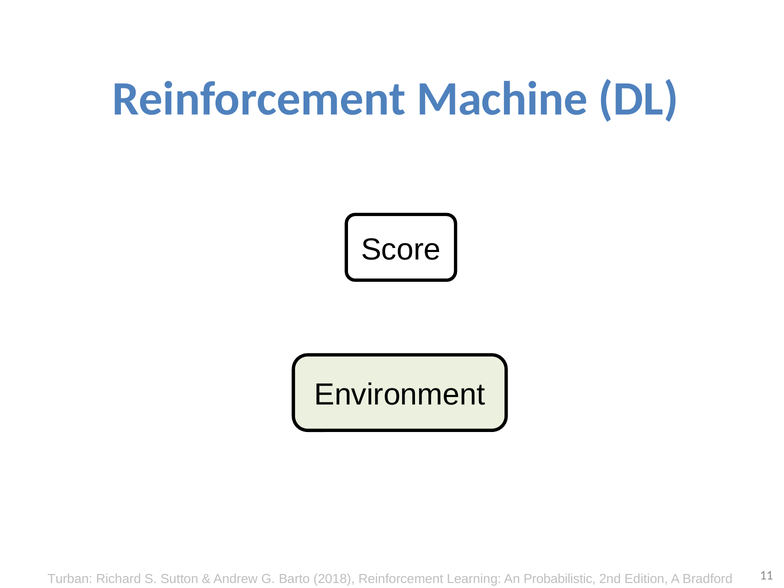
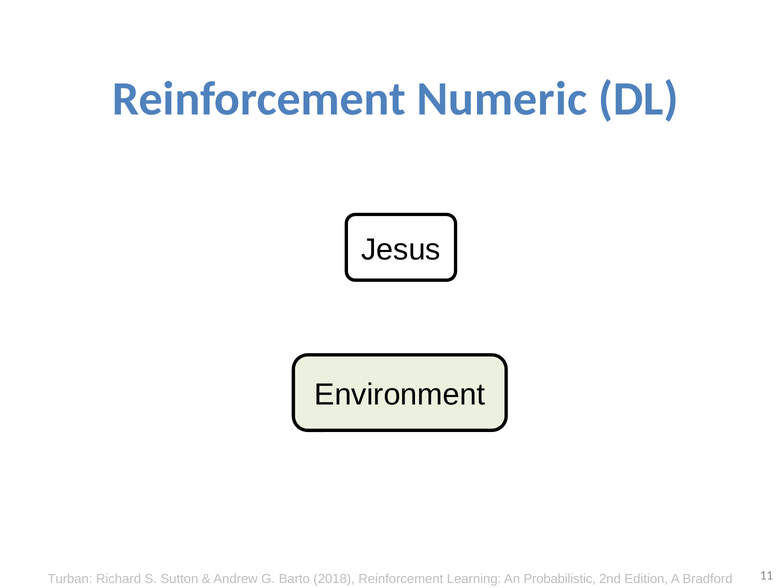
Machine: Machine -> Numeric (502, 99)
Score: Score -> Jesus (401, 249)
